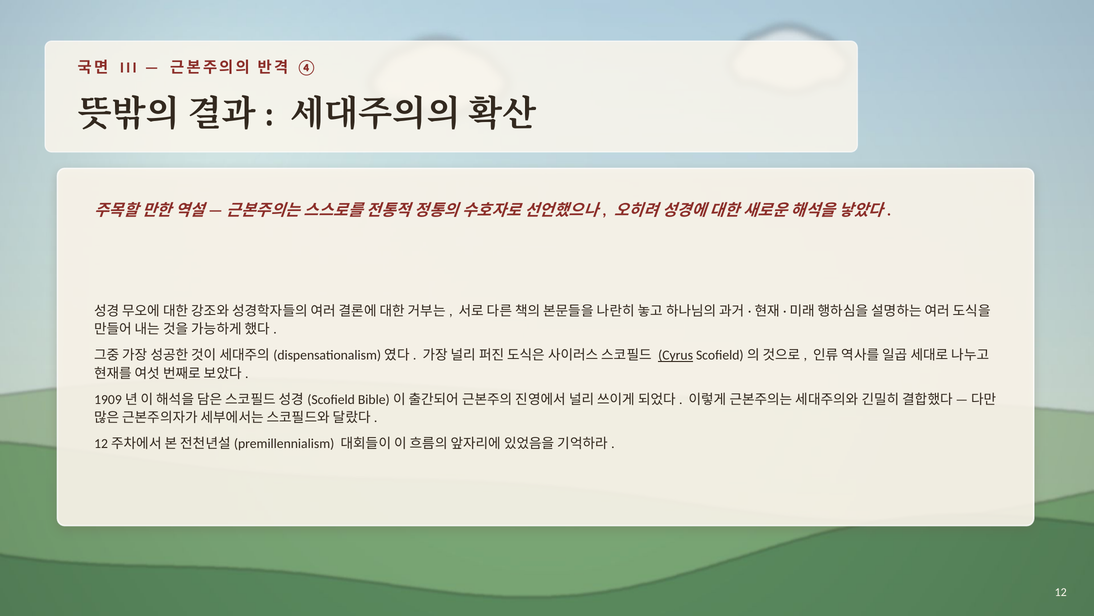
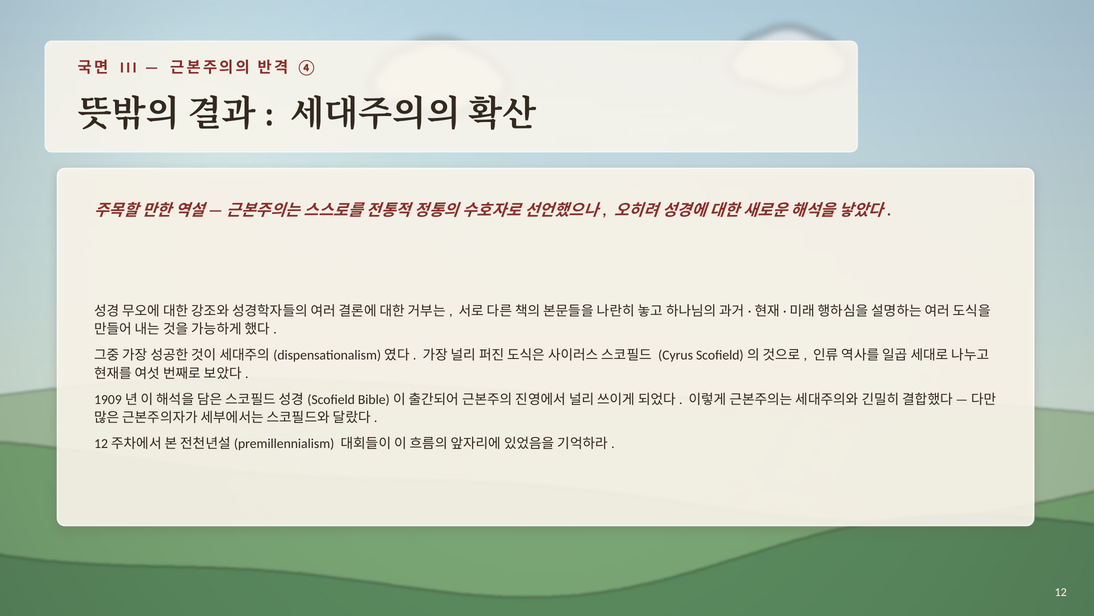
Cyrus underline: present -> none (676, 355)
